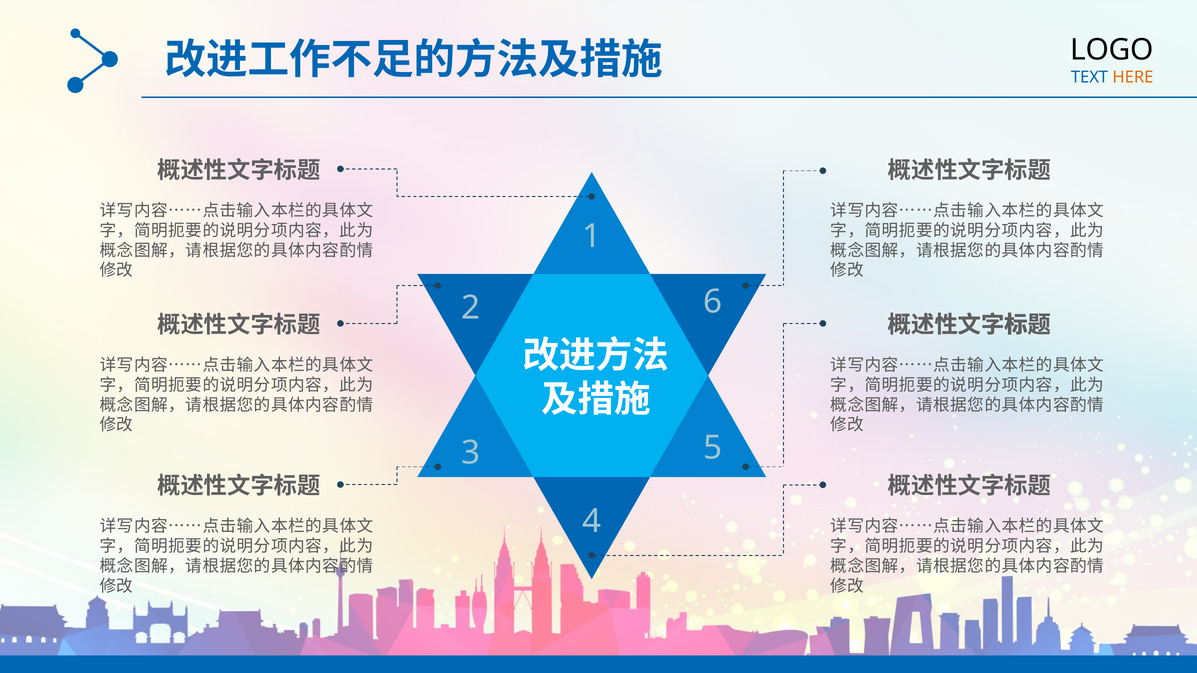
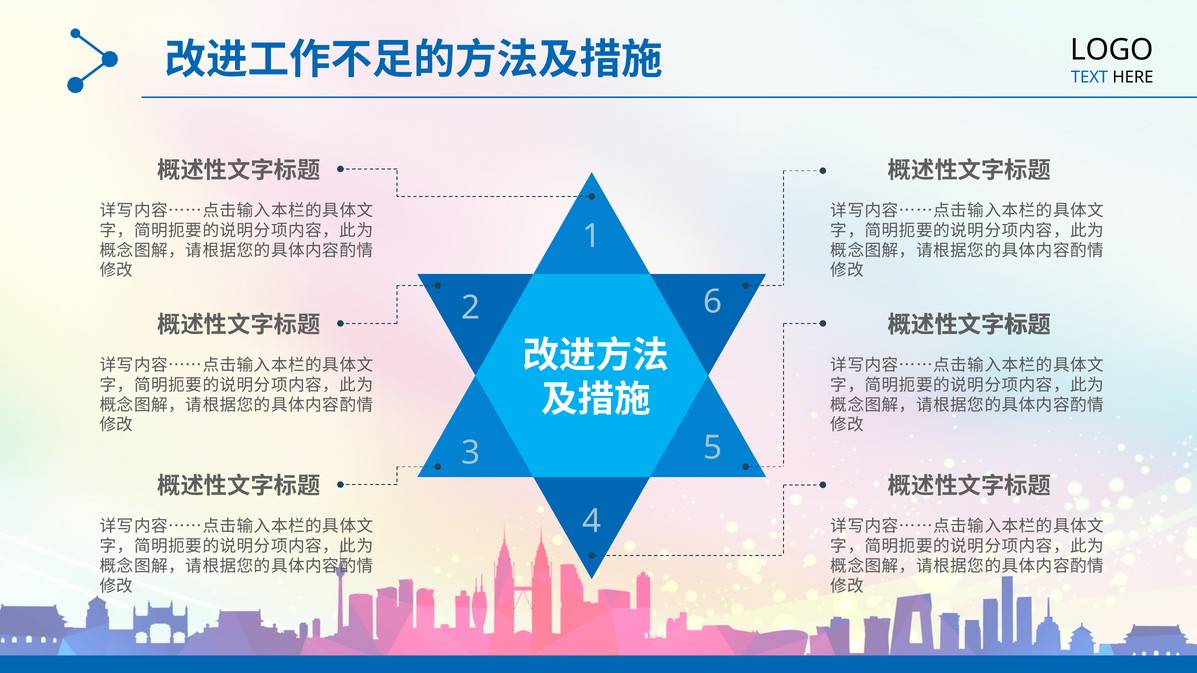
HERE colour: orange -> black (1133, 77)
